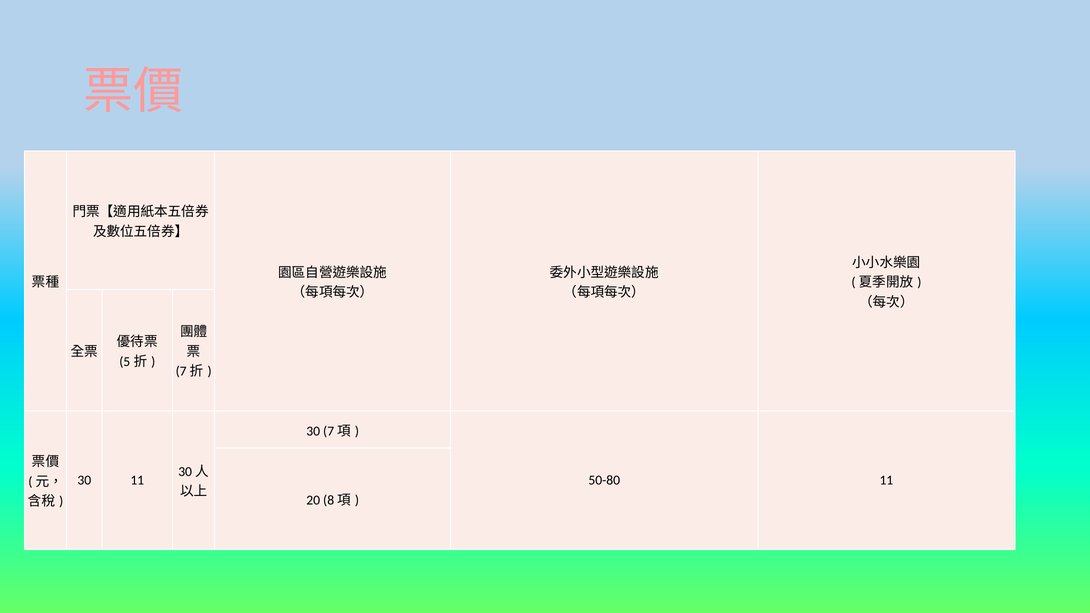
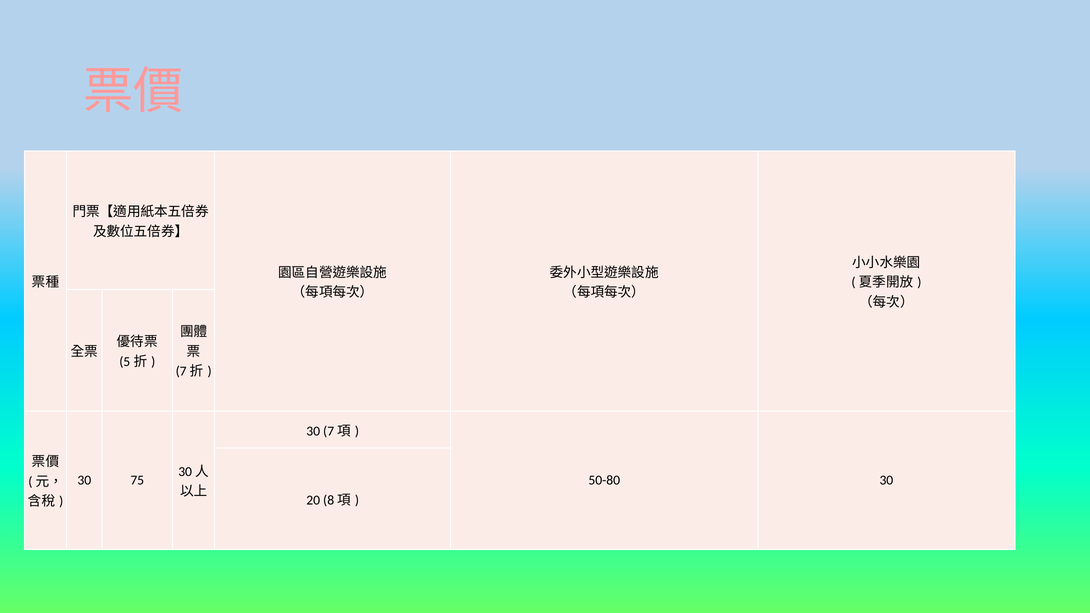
30 11: 11 -> 75 (137, 480)
50-80 11: 11 -> 30 (886, 480)
